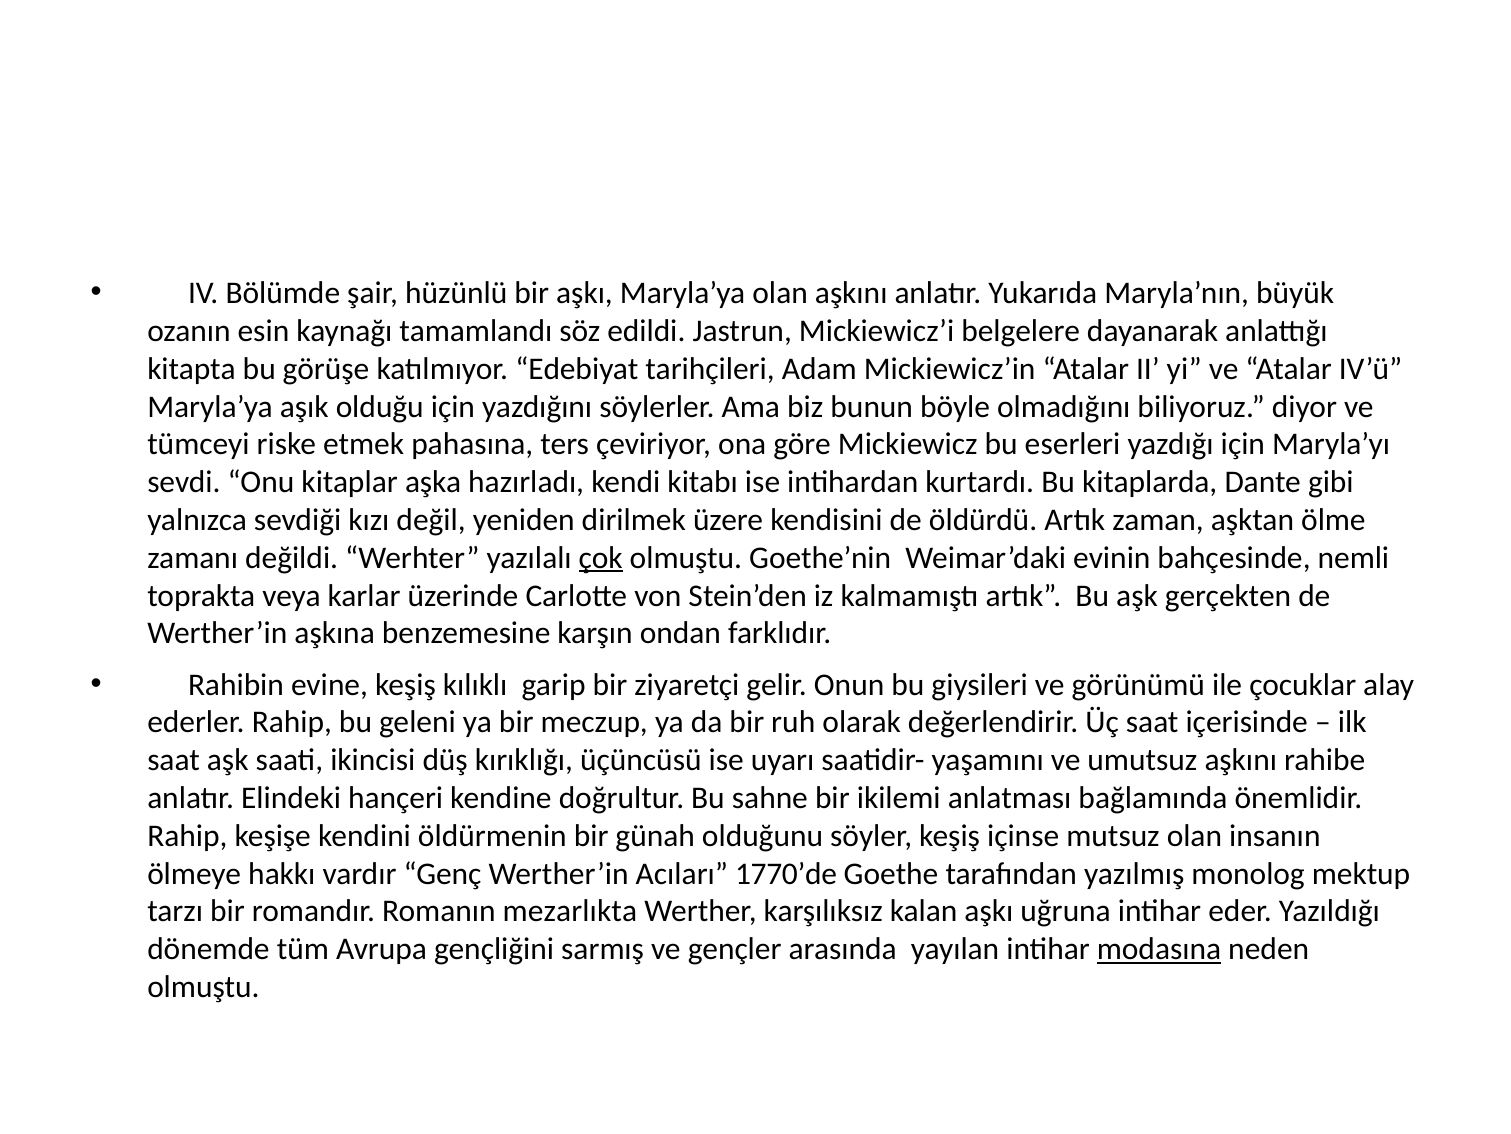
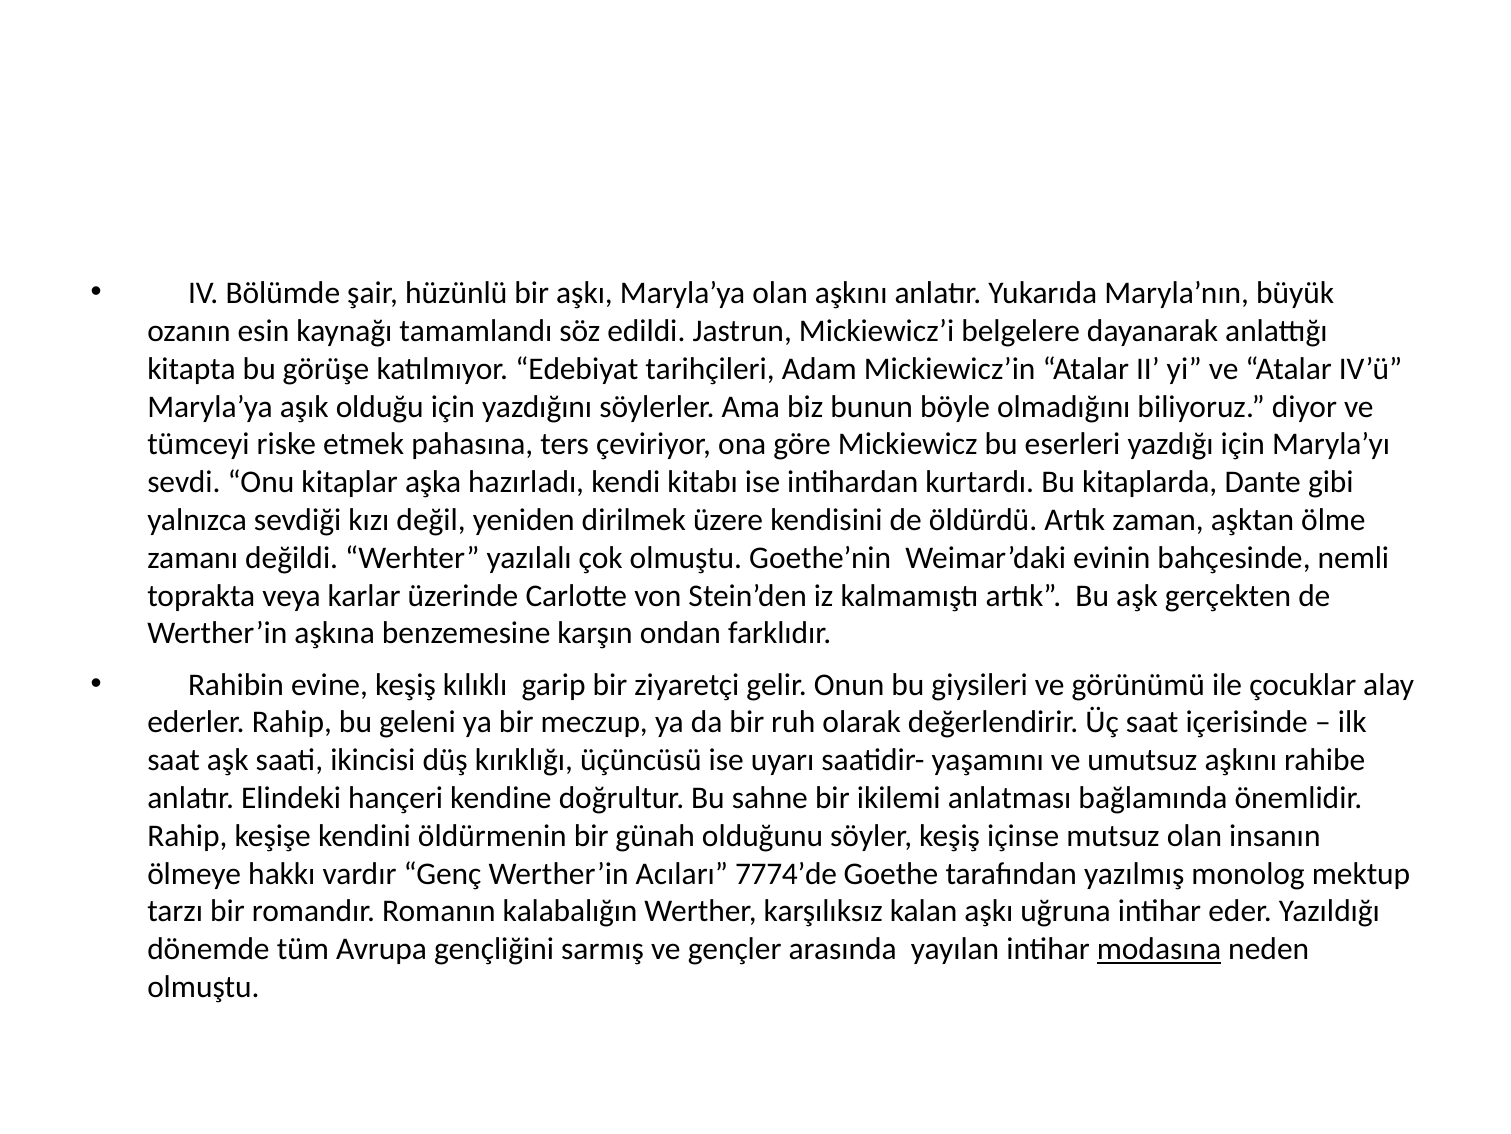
çok underline: present -> none (601, 557)
1770’de: 1770’de -> 7774’de (786, 873)
mezarlıkta: mezarlıkta -> kalabalığın (570, 911)
